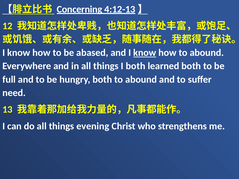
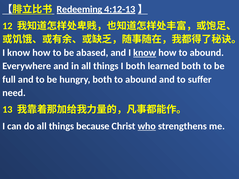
Concerning: Concerning -> Redeeming (79, 9)
evening: evening -> because (93, 126)
who underline: none -> present (147, 126)
